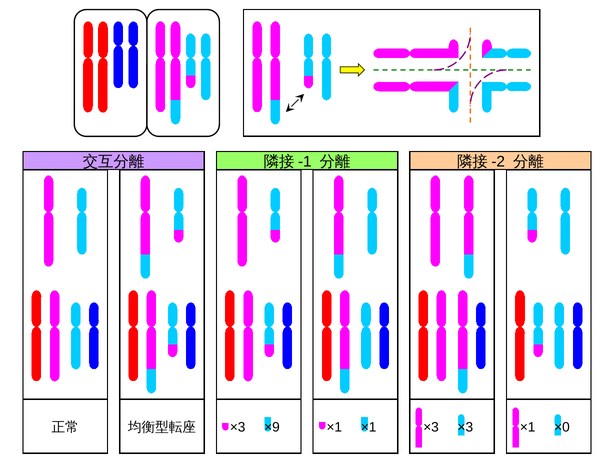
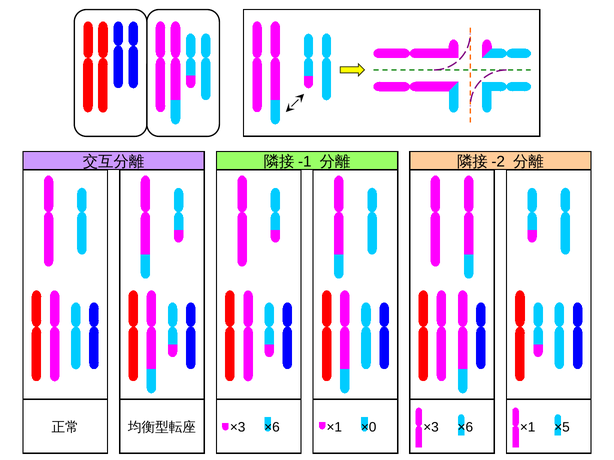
×9: ×9 -> ×6 (272, 428)
×1 ×1: ×1 -> ×0 (369, 428)
×3: ×3 -> ×6 (465, 428)
×0: ×0 -> ×5 (562, 428)
